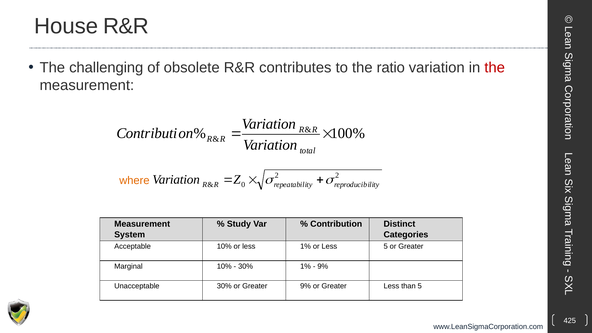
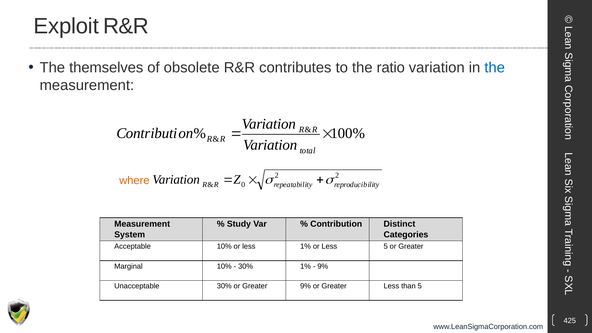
House: House -> Exploit (66, 26)
challenging: challenging -> themselves (106, 68)
the colour: red -> blue (495, 68)
